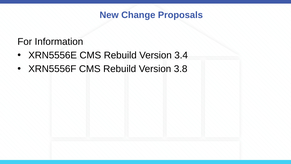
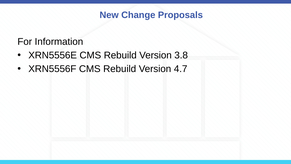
3.4: 3.4 -> 3.8 (181, 55)
3.8: 3.8 -> 4.7 (181, 69)
